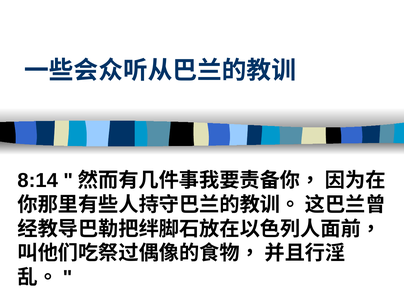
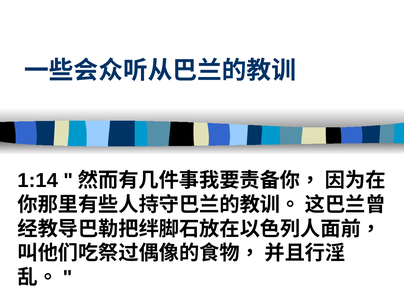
8:14: 8:14 -> 1:14 (38, 181)
